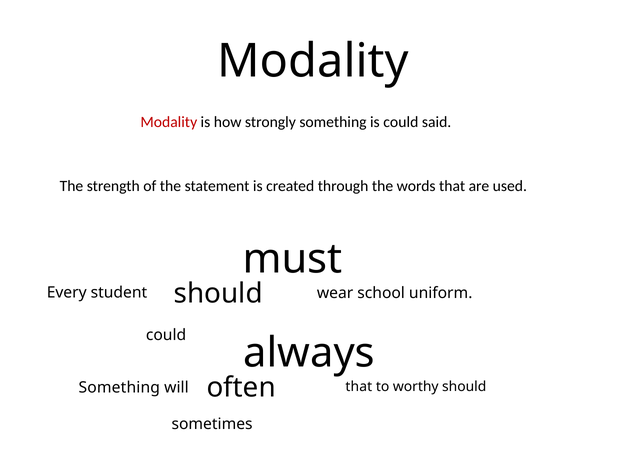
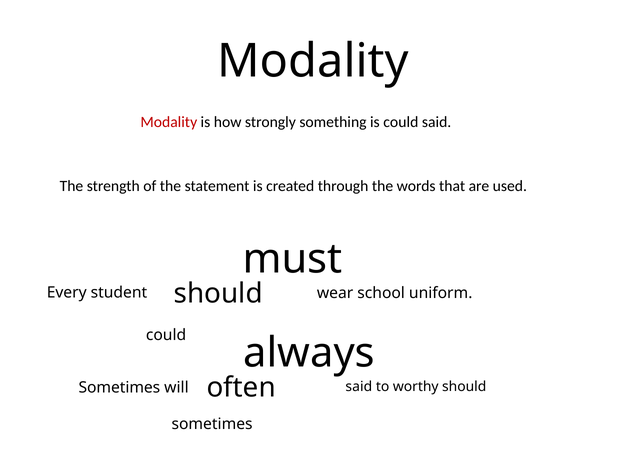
Something: Something -> Sometimes (119, 387)
will that: that -> said (359, 386)
